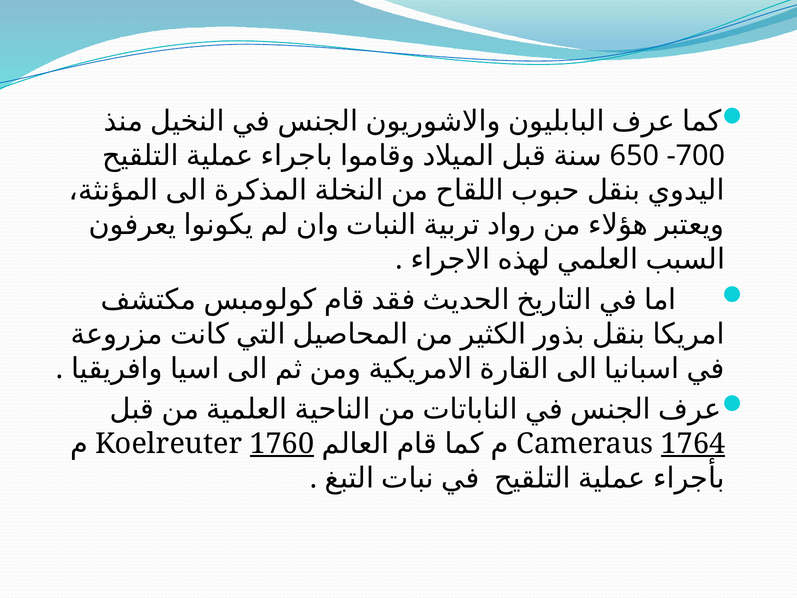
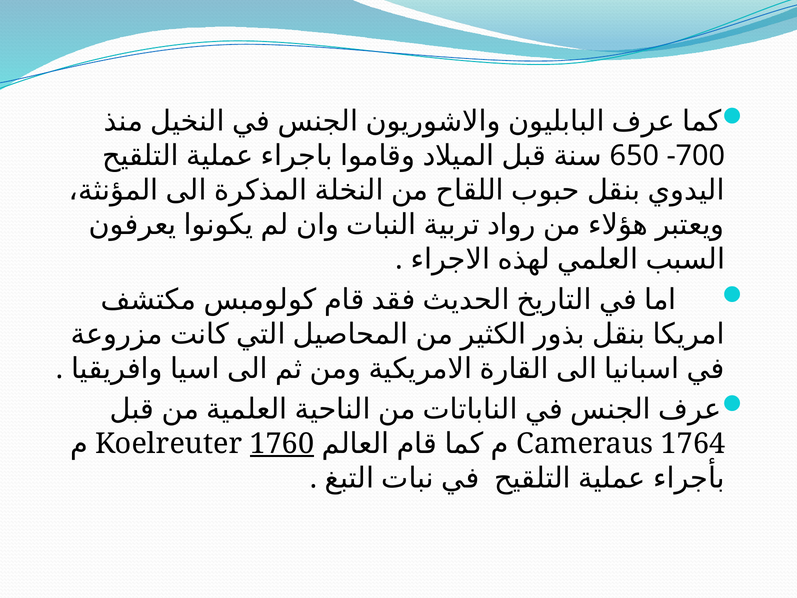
1764 underline: present -> none (693, 443)
